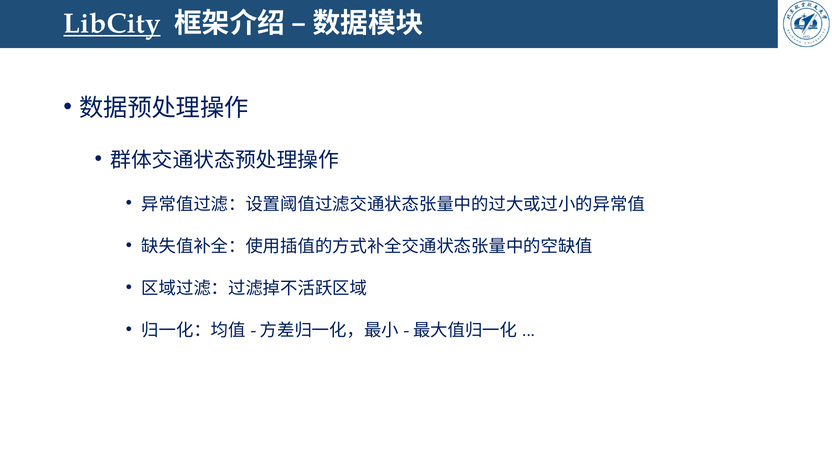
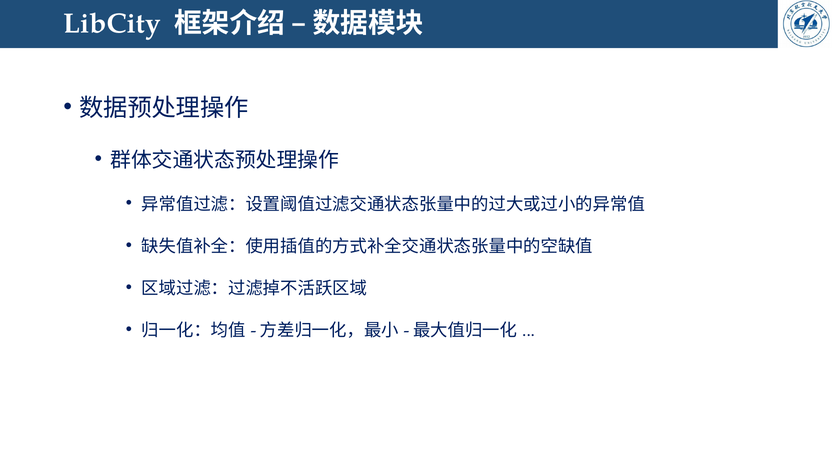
LibCity underline: present -> none (112, 24)
